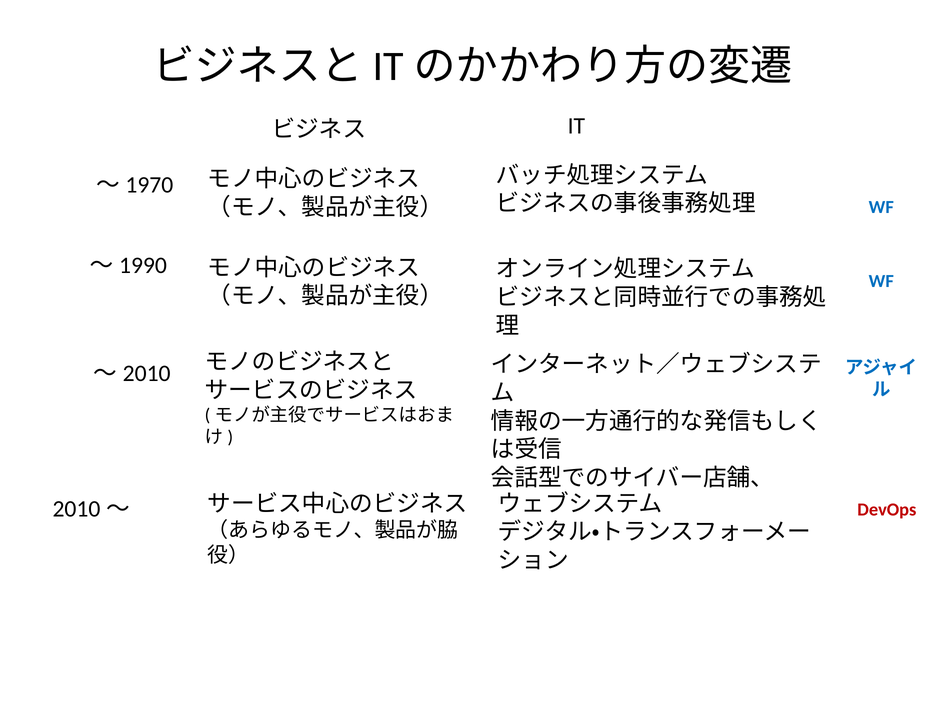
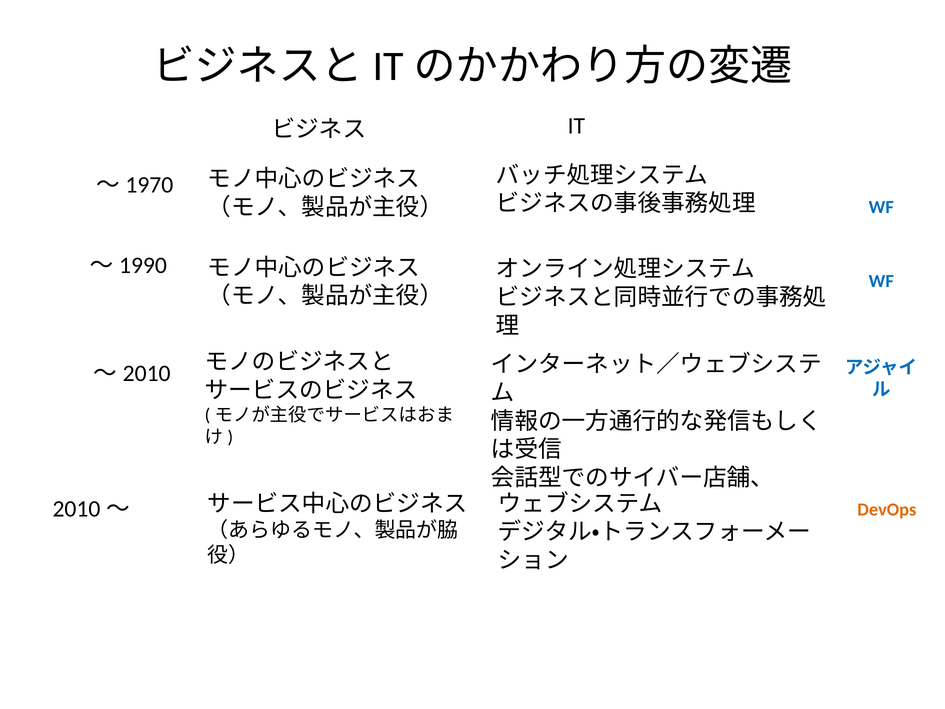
DevOps colour: red -> orange (887, 509)
